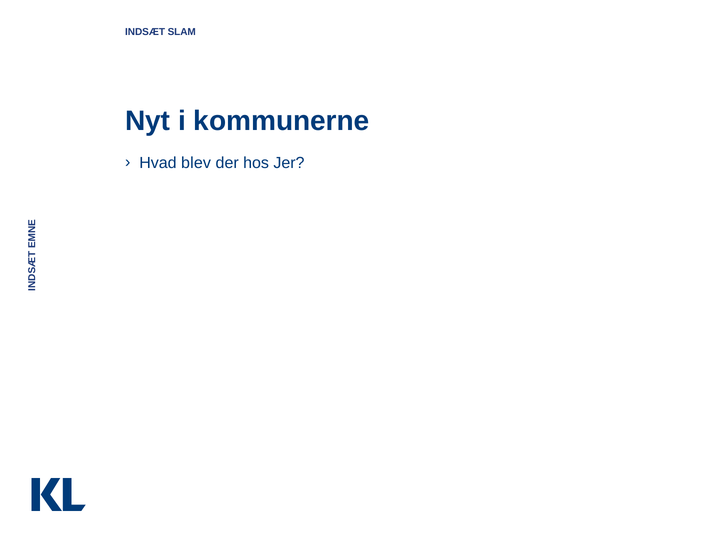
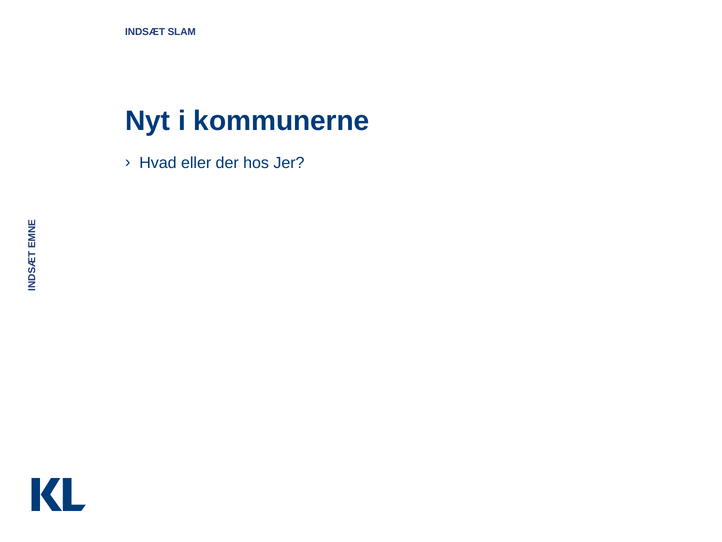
blev: blev -> eller (196, 163)
